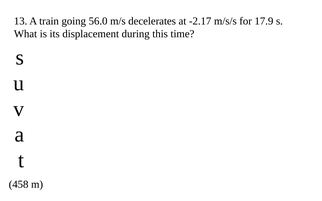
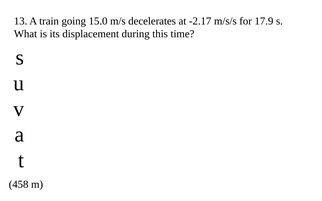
56.0: 56.0 -> 15.0 (98, 21)
